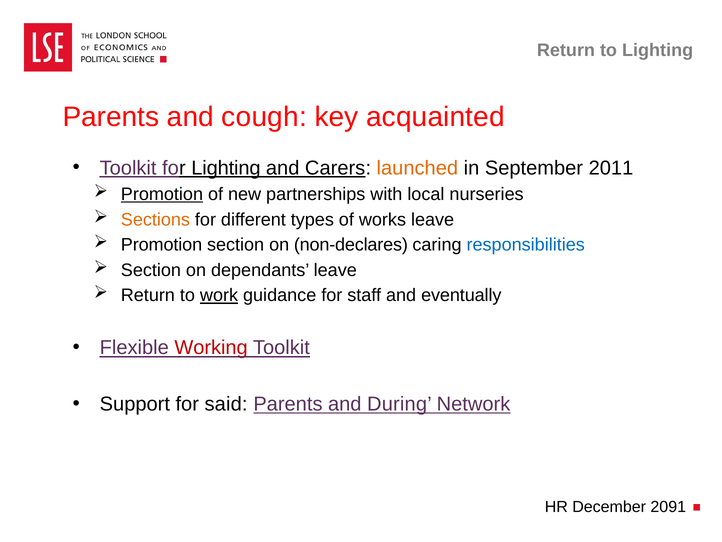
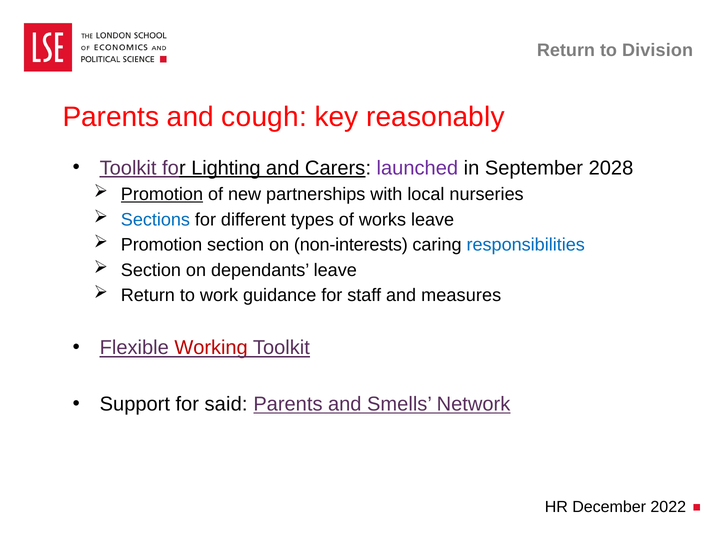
to Lighting: Lighting -> Division (658, 50)
acquainted: acquainted -> reasonably (435, 117)
launched colour: orange -> purple (417, 168)
2011: 2011 -> 2028 (611, 168)
Sections colour: orange -> blue (155, 219)
non-declares: non-declares -> non-interests (351, 245)
work underline: present -> none (219, 295)
eventually: eventually -> measures (461, 295)
During: During -> Smells (399, 404)
2091: 2091 -> 2022 (668, 506)
